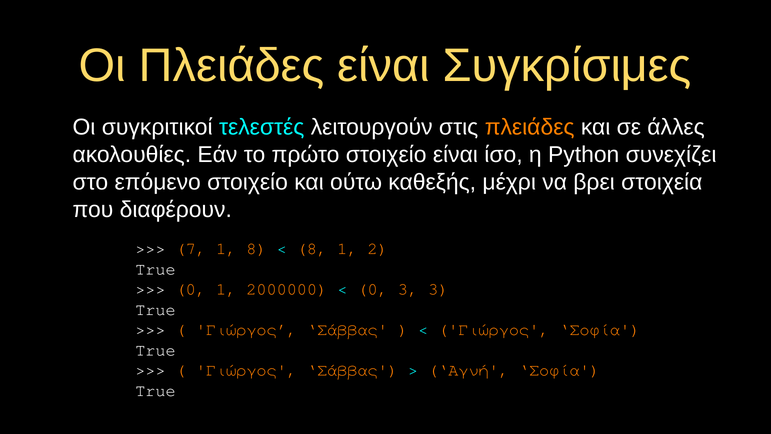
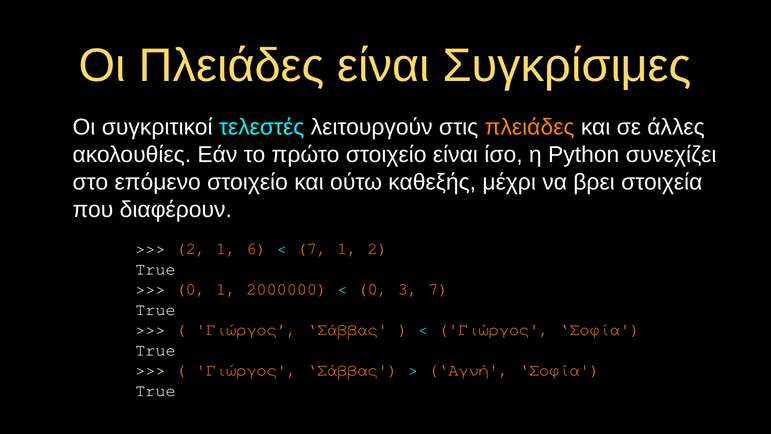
7: 7 -> 2 (191, 249)
1 8: 8 -> 6 (256, 249)
8: 8 -> 7 (312, 249)
3 3: 3 -> 7 (438, 289)
